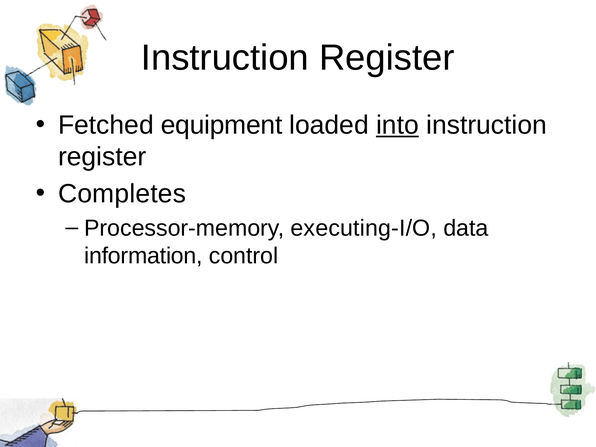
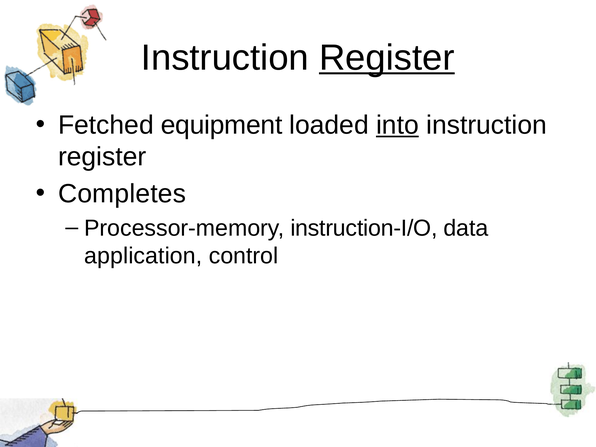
Register underline: none -> present (387, 58)
executing-I/O: executing-I/O -> instruction-I/O (364, 228)
information: information -> application (143, 256)
